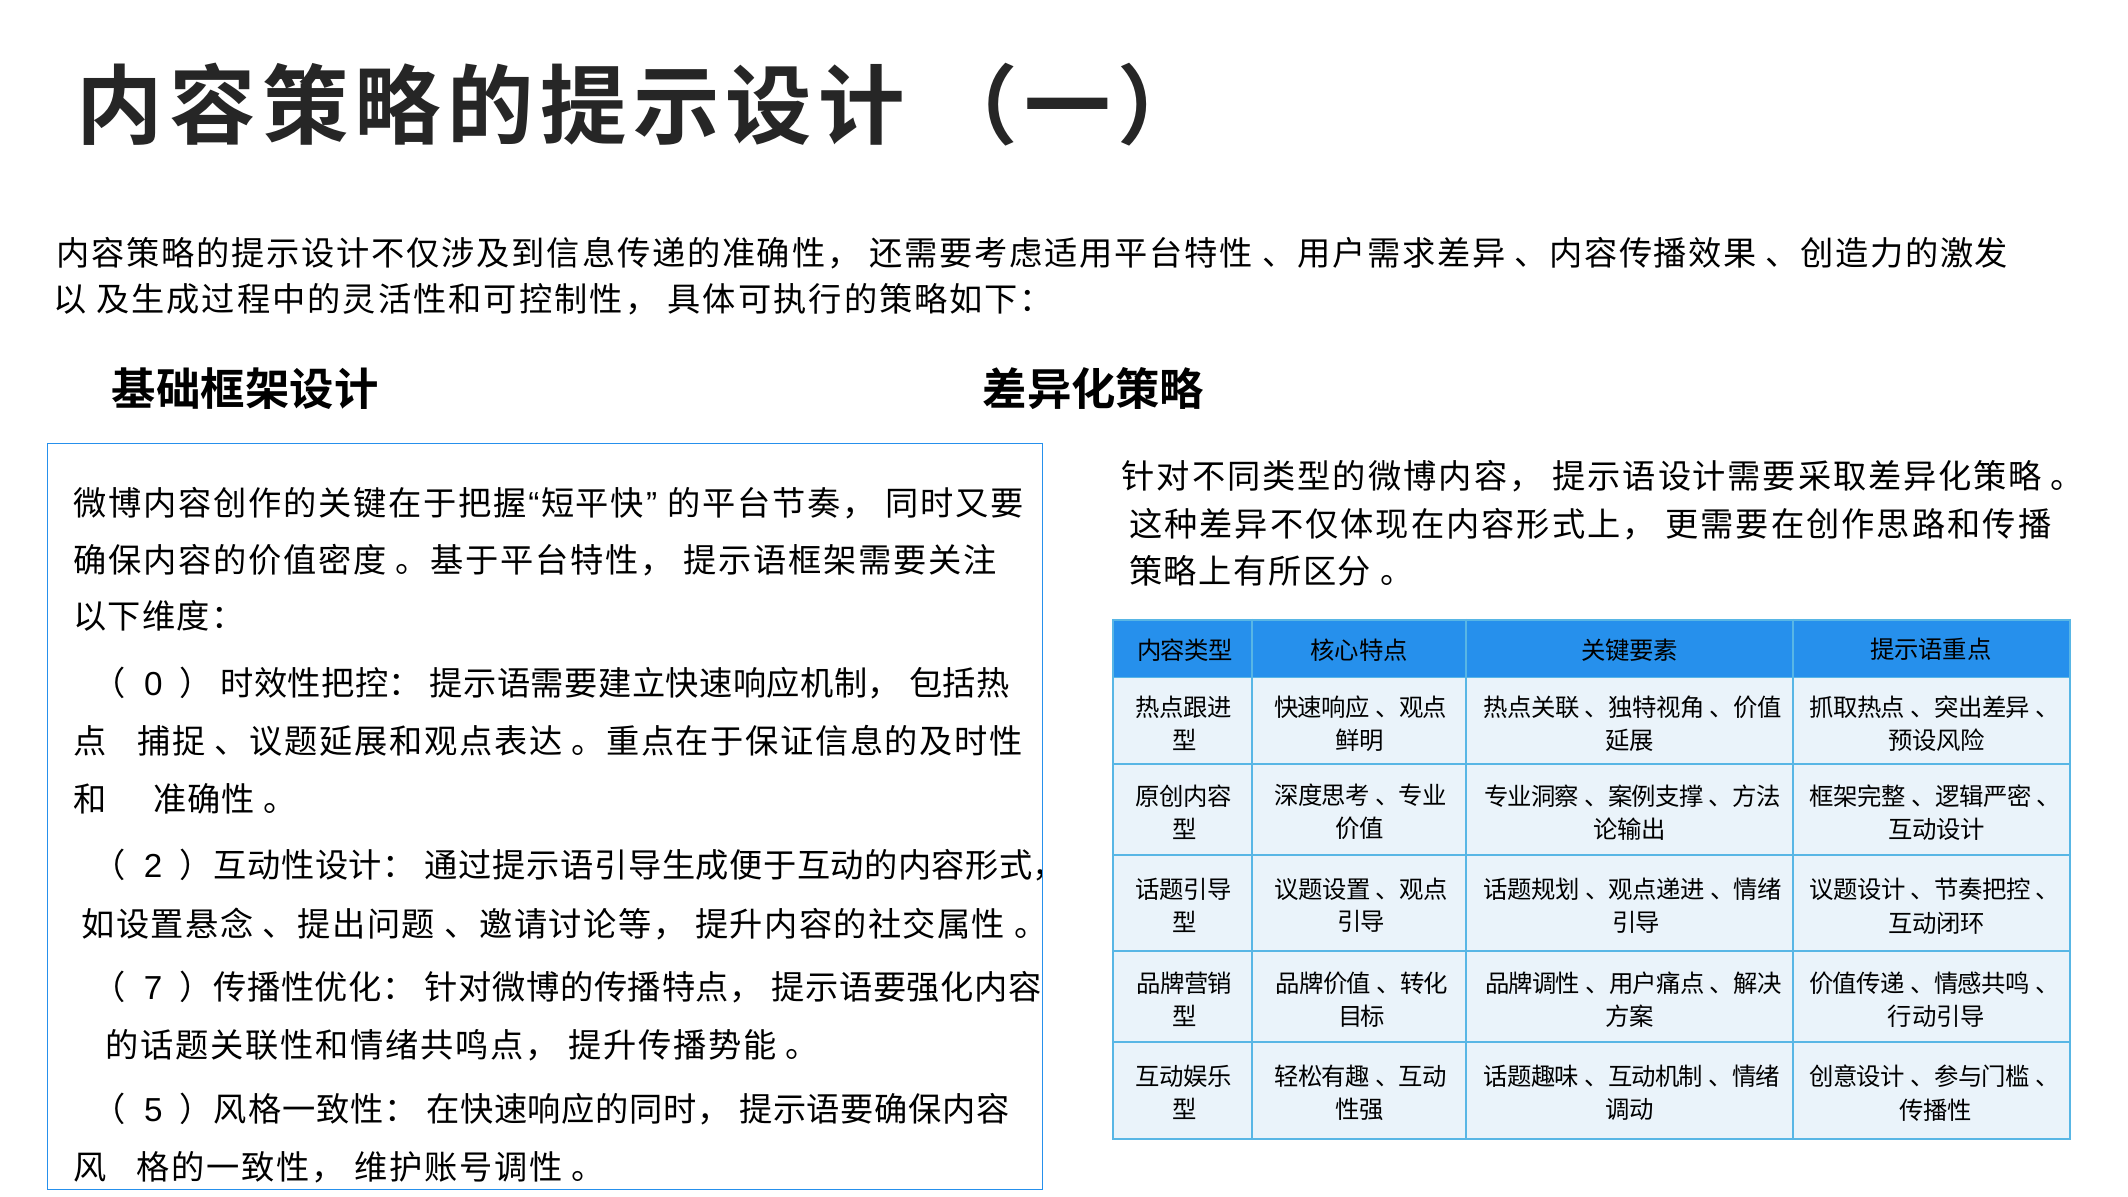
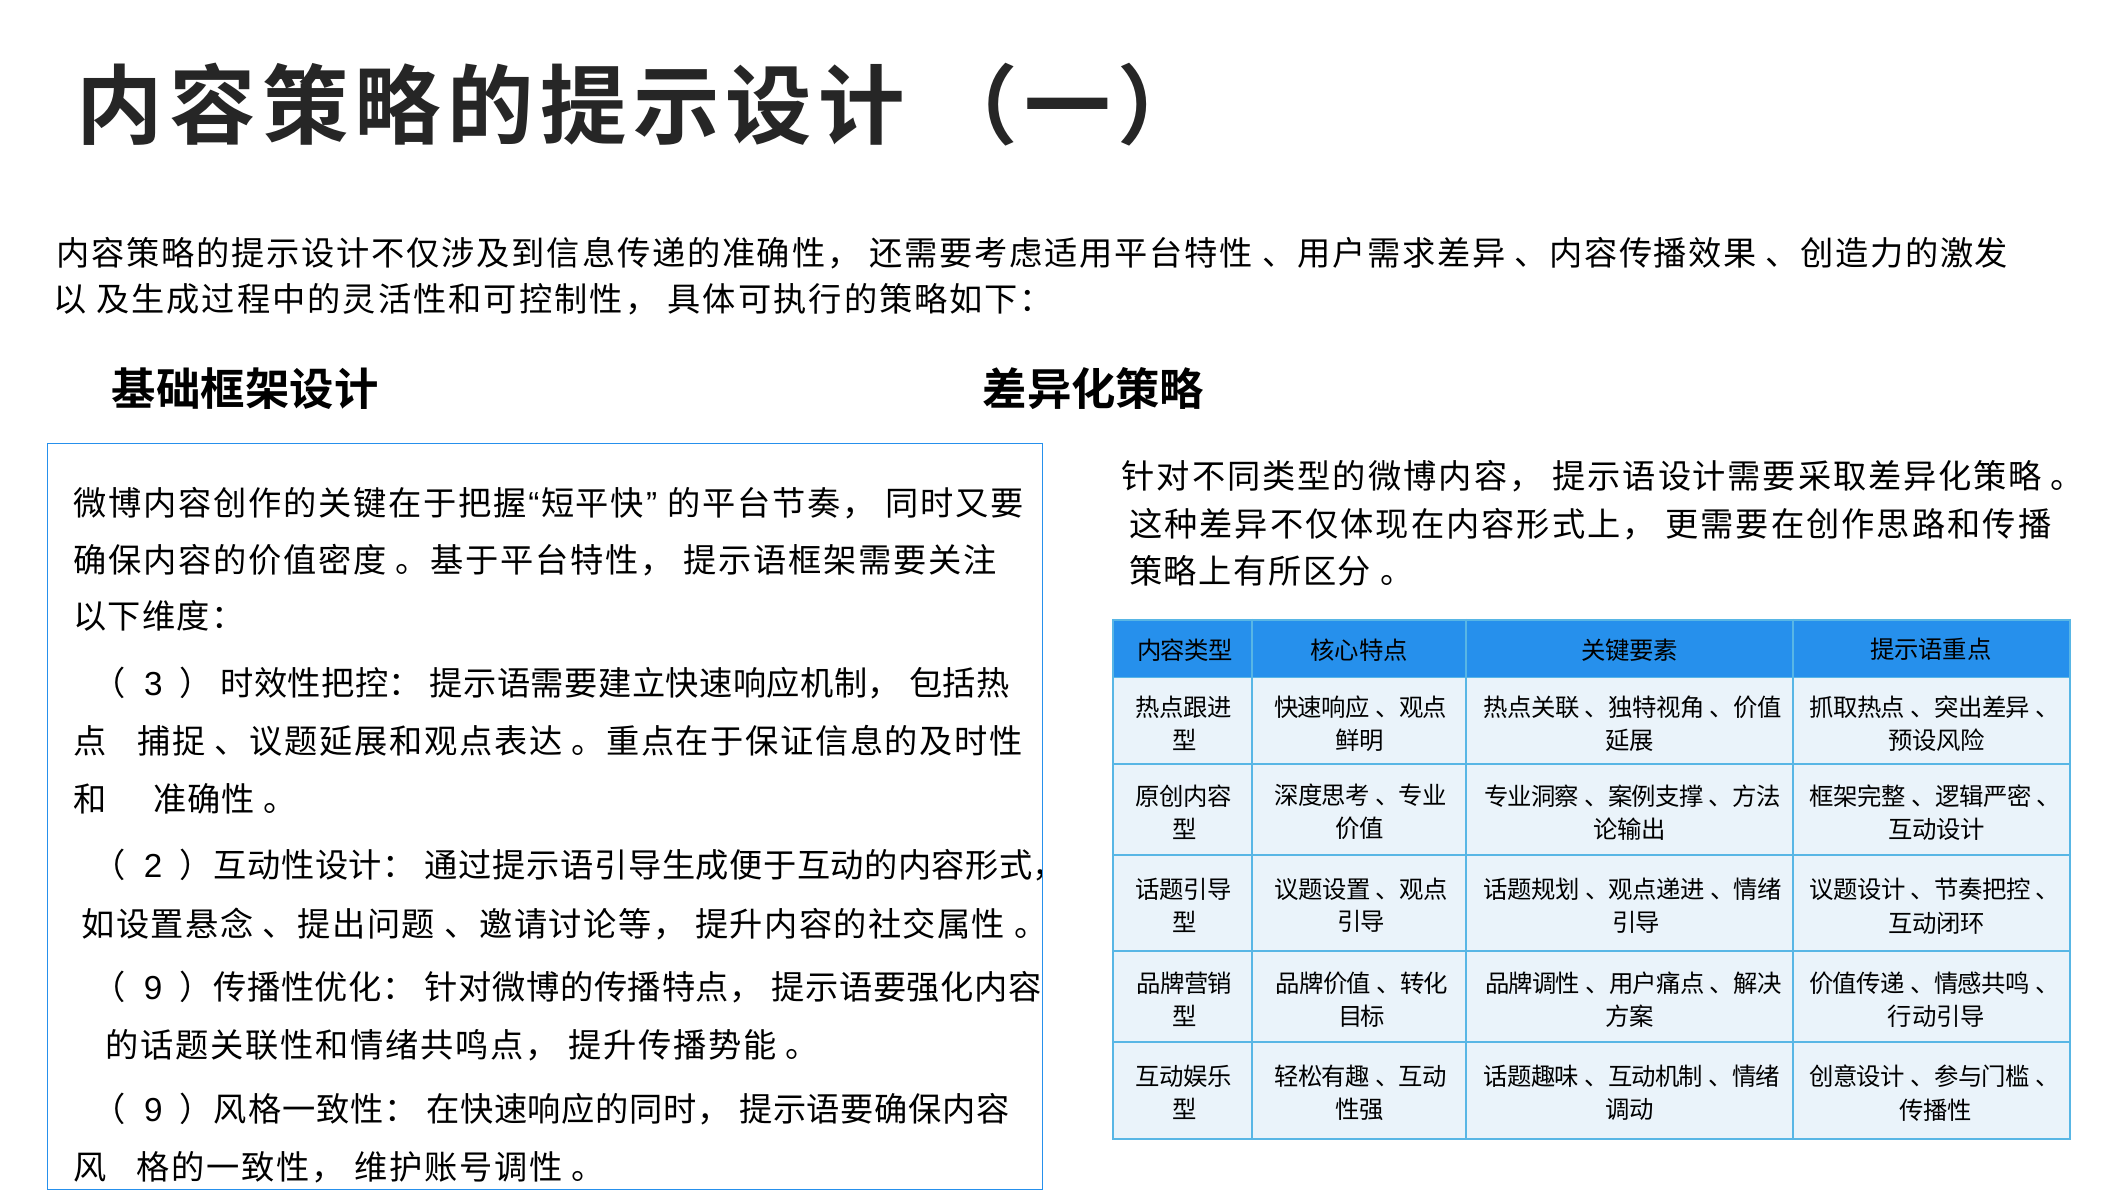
0: 0 -> 3 (153, 685)
7: 7 -> 9 (153, 989)
5: 5 -> 9 (153, 1110)
